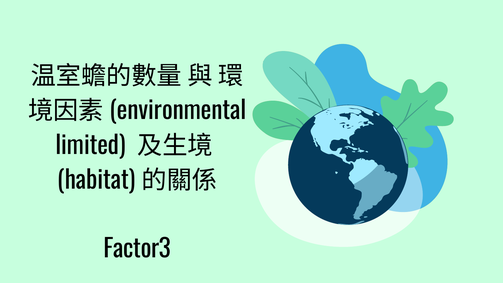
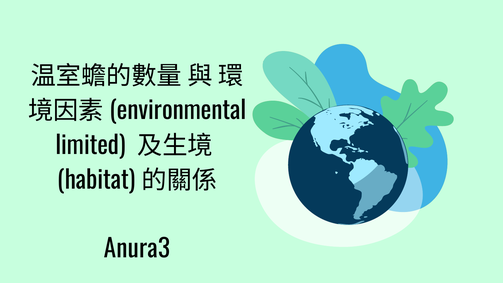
Factor3: Factor3 -> Anura3 (137, 249)
